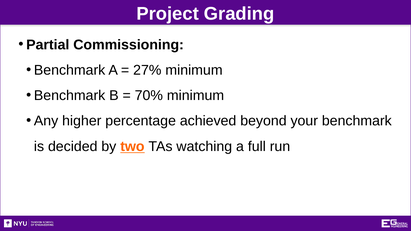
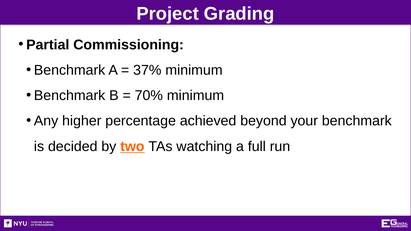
27%: 27% -> 37% (147, 70)
